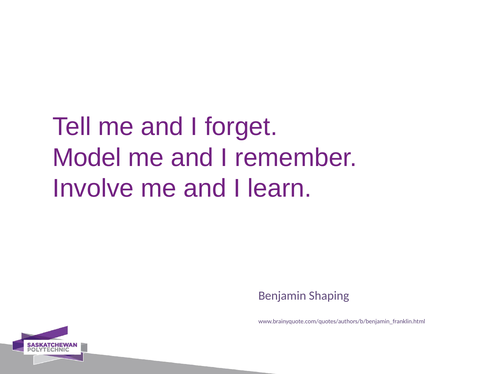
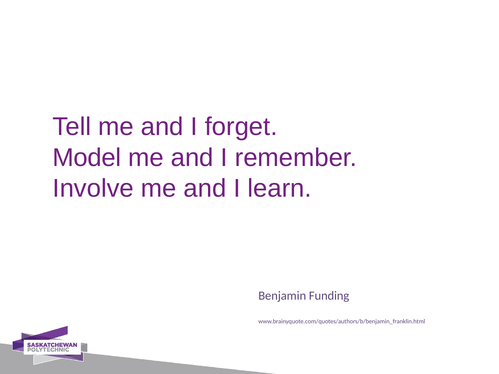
Shaping: Shaping -> Funding (329, 296)
